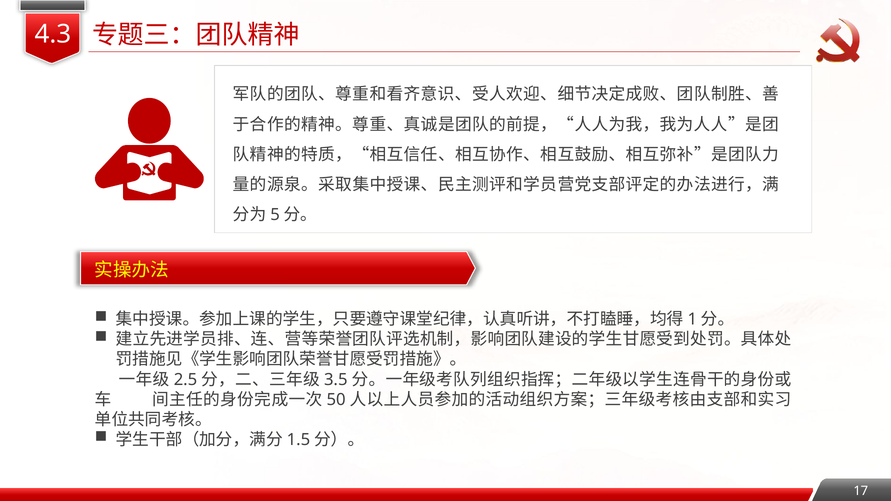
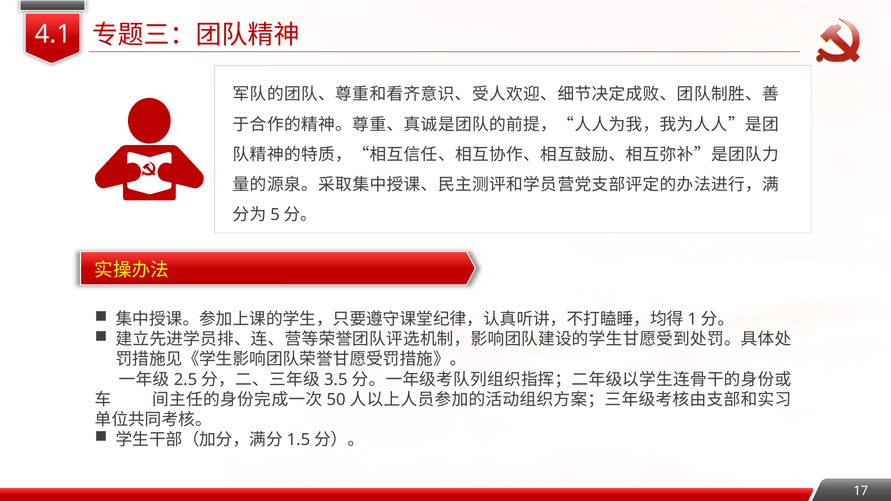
4.3: 4.3 -> 4.1 (53, 34)
